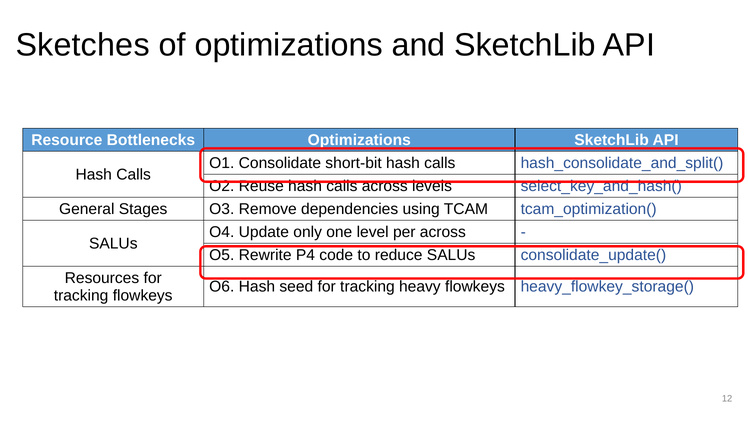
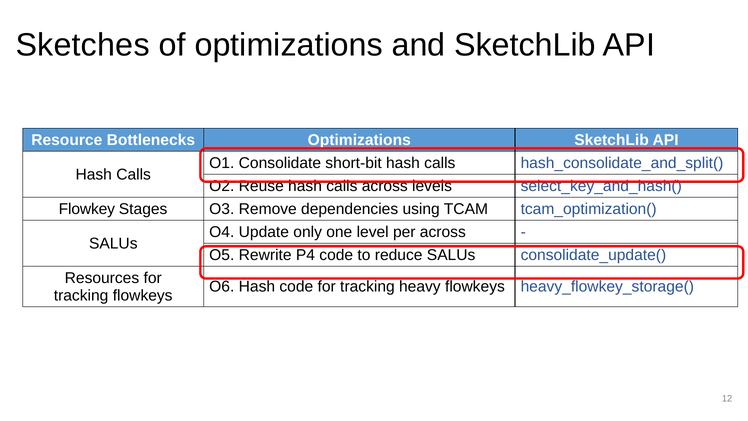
General: General -> Flowkey (87, 209)
Hash seed: seed -> code (296, 287)
